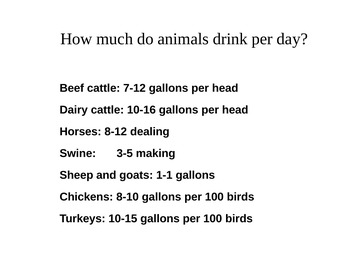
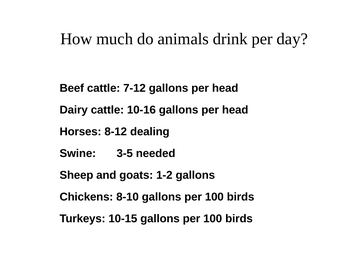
making: making -> needed (156, 154)
1-1: 1-1 -> 1-2 (164, 175)
